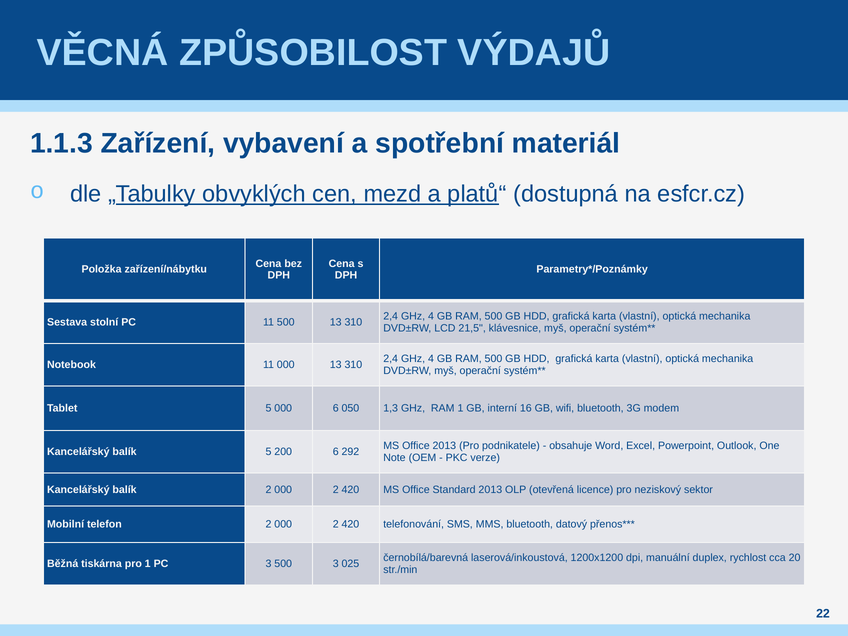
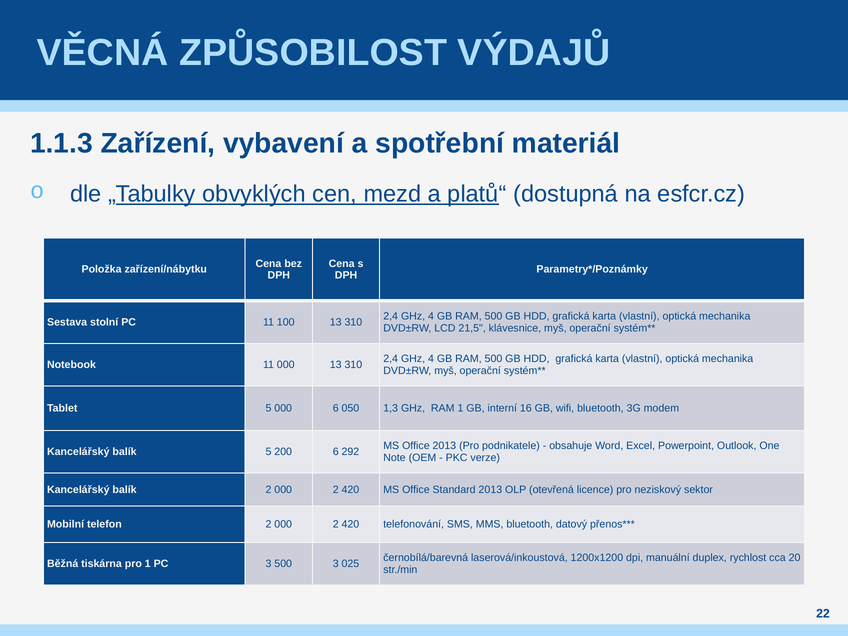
11 500: 500 -> 100 (286, 322)
